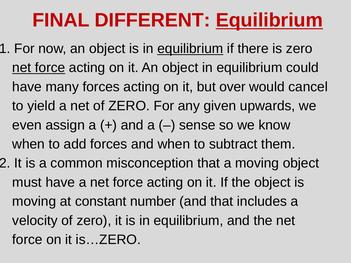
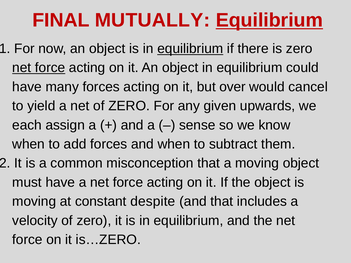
DIFFERENT: DIFFERENT -> MUTUALLY (152, 20)
even: even -> each (27, 125)
number: number -> despite (153, 202)
